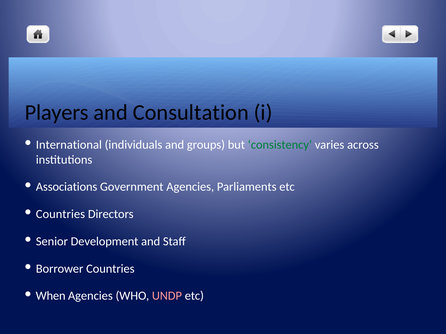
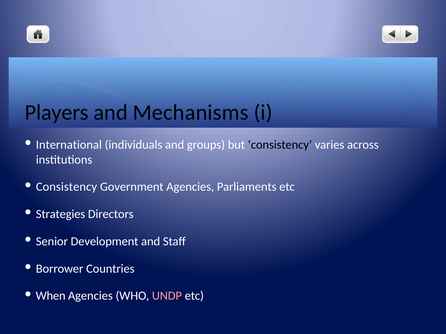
Consultation: Consultation -> Mechanisms (191, 113)
consistency colour: green -> black (280, 145)
Associations: Associations -> Consistency (67, 187)
Countries: Countries -> Strategies (61, 214)
